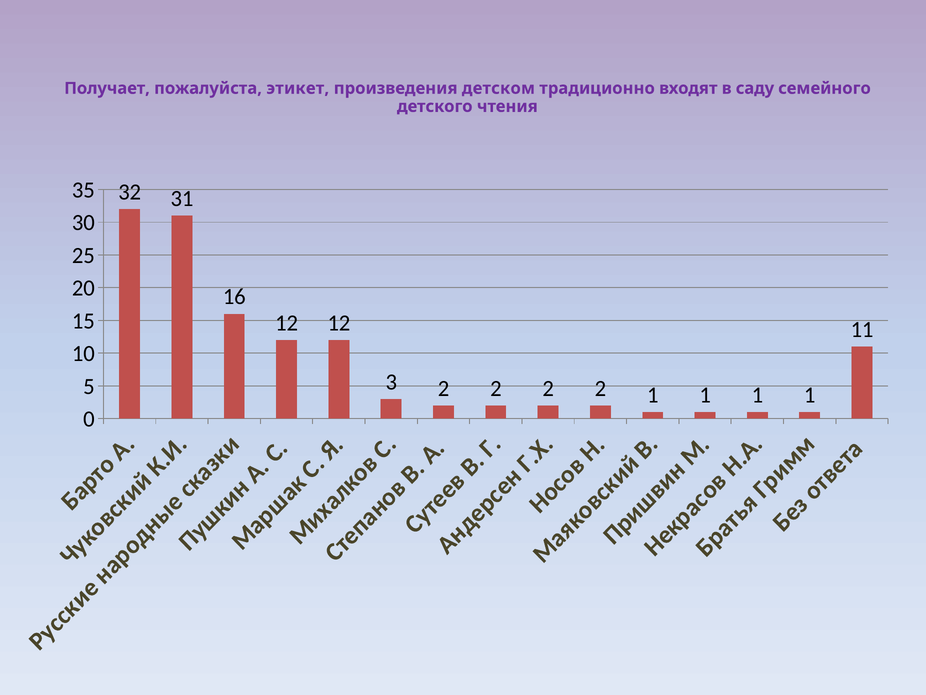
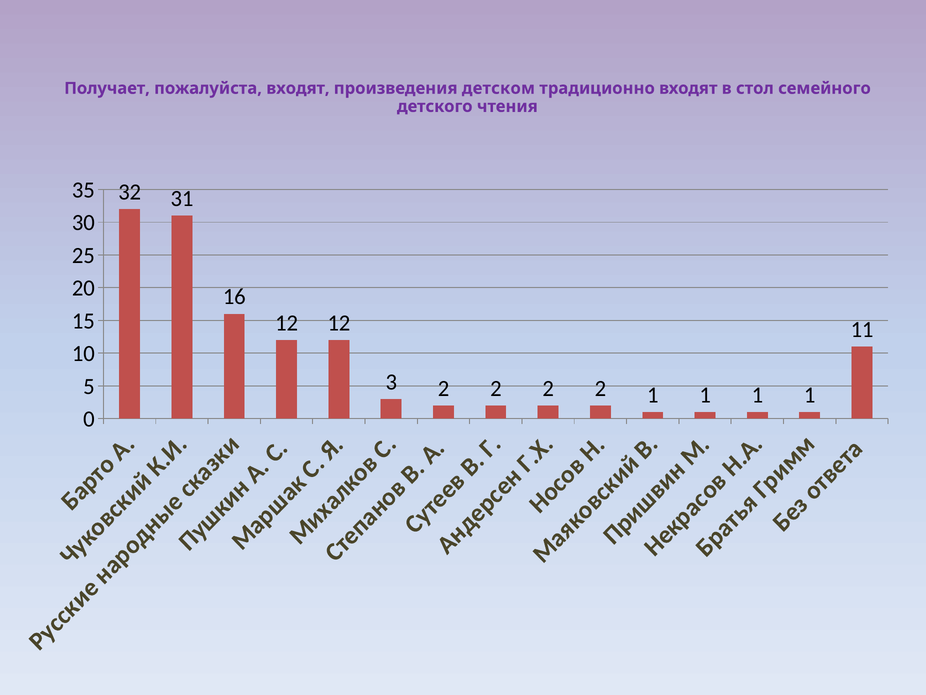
пожалуйста этикет: этикет -> входят (298, 88)
саду: саду -> стол (755, 88)
